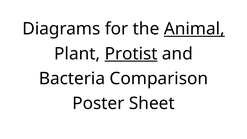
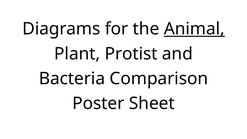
Protist underline: present -> none (131, 54)
